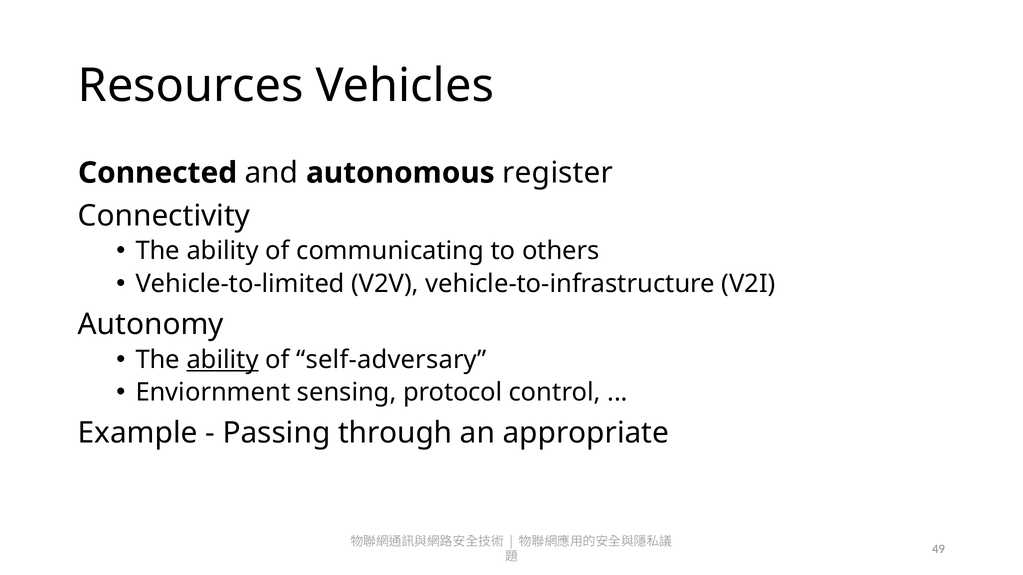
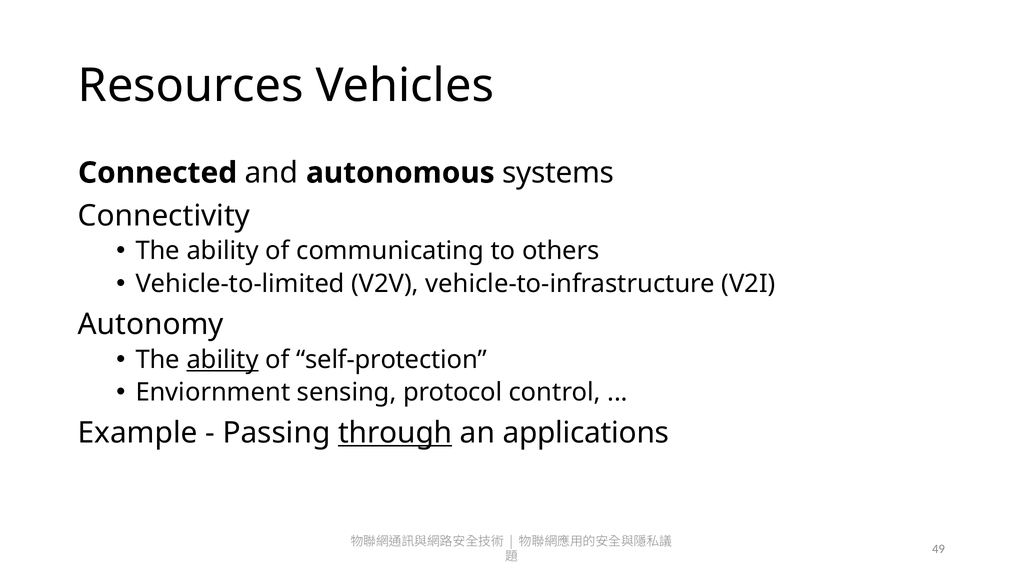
register: register -> systems (558, 173)
self-adversary: self-adversary -> self-protection (392, 360)
through underline: none -> present (395, 433)
appropriate: appropriate -> applications (586, 433)
